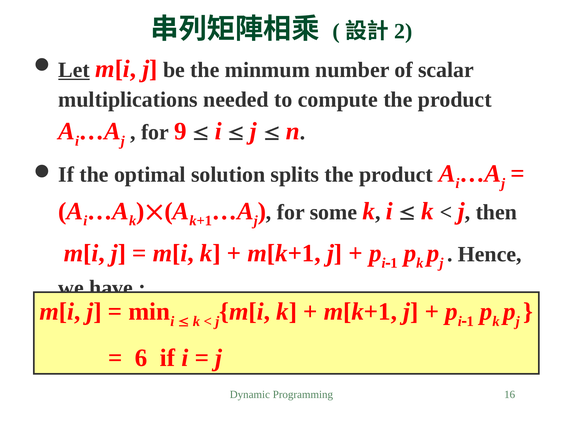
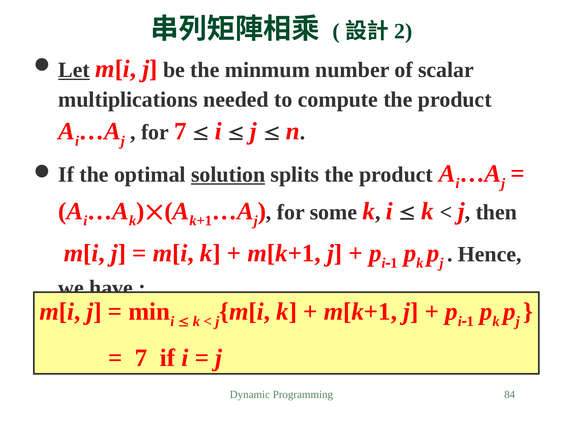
for 9: 9 -> 7 (180, 131)
solution underline: none -> present (228, 175)
6: 6 -> 7 (141, 358)
16: 16 -> 84 (510, 395)
